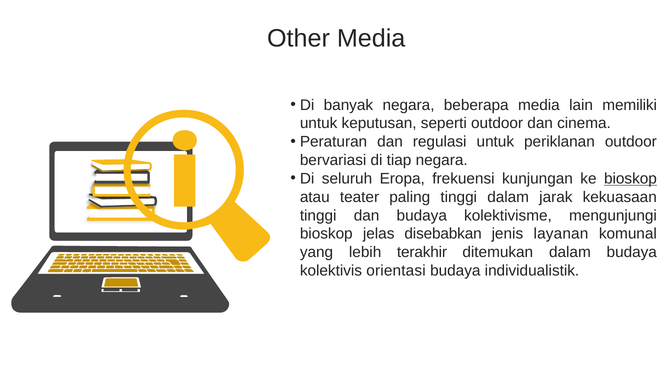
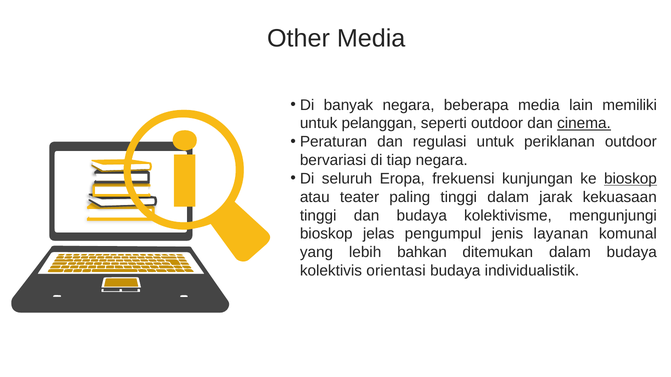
keputusan: keputusan -> pelanggan (379, 124)
cinema underline: none -> present (584, 124)
disebabkan: disebabkan -> pengumpul (443, 234)
terakhir: terakhir -> bahkan (422, 253)
